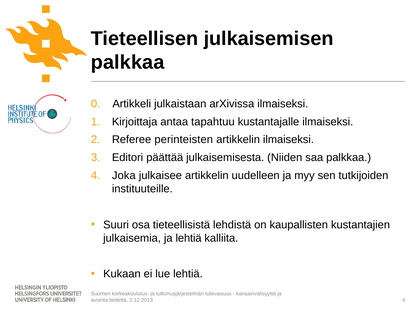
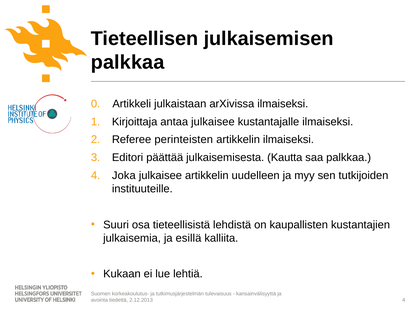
antaa tapahtuu: tapahtuu -> julkaisee (213, 122)
Niiden: Niiden -> Kautta (285, 158)
ja lehtiä: lehtiä -> esillä (188, 238)
